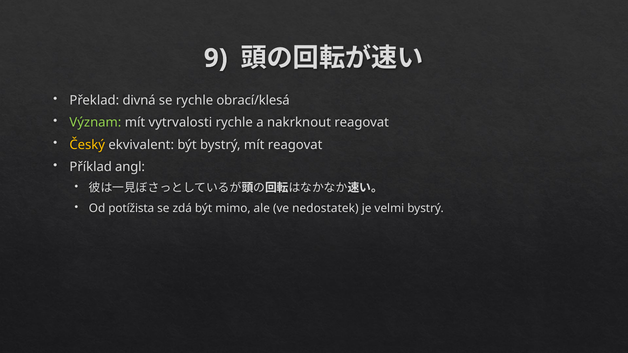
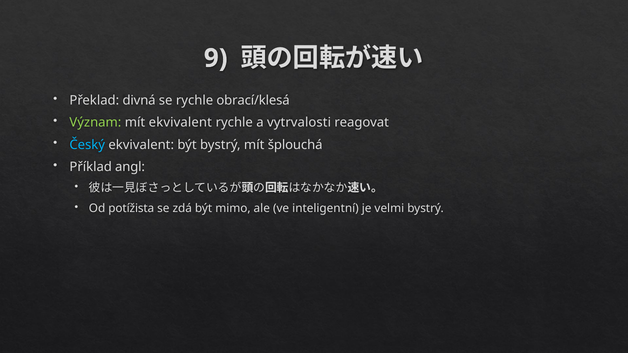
mít vytrvalosti: vytrvalosti -> ekvivalent (180, 123)
nakrknout: nakrknout -> vytrvalosti (299, 123)
Český colour: yellow -> light blue (87, 145)
mít reagovat: reagovat -> šplouchá (295, 145)
nedostatek: nedostatek -> inteligentní (325, 209)
